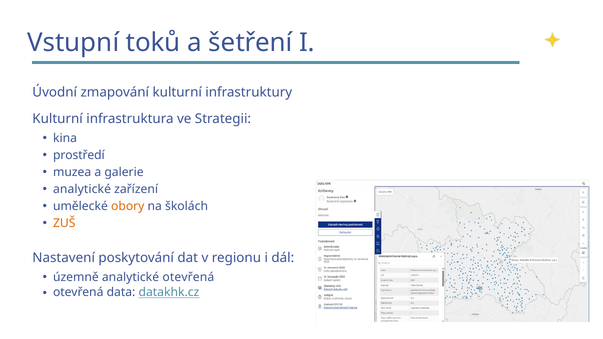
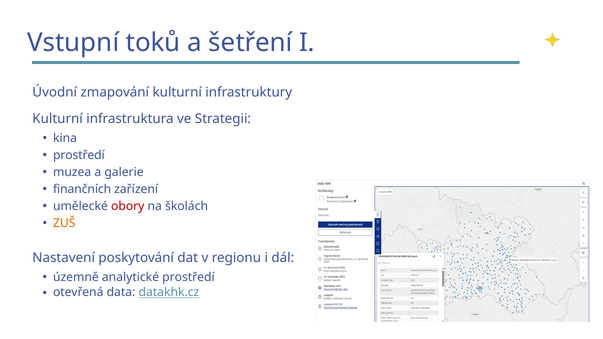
analytické: analytické -> finančních (82, 190)
obory colour: orange -> red (128, 207)
analytické otevřená: otevřená -> prostředí (188, 278)
